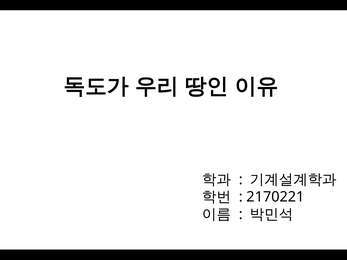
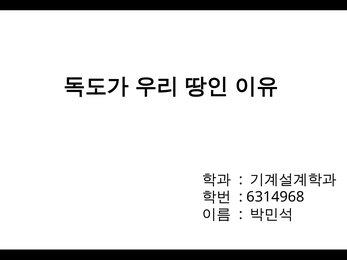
2170221: 2170221 -> 6314968 (275, 197)
